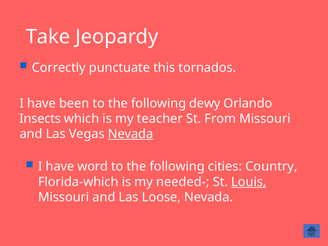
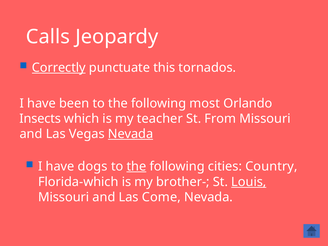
Take: Take -> Calls (48, 37)
Correctly underline: none -> present (59, 68)
dewy: dewy -> most (205, 103)
word: word -> dogs (93, 166)
the underline: none -> present (136, 166)
needed-: needed- -> brother- (183, 182)
Loose: Loose -> Come (161, 197)
